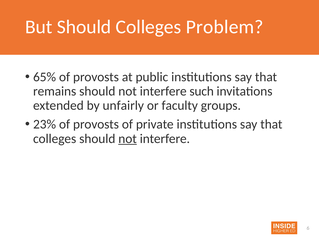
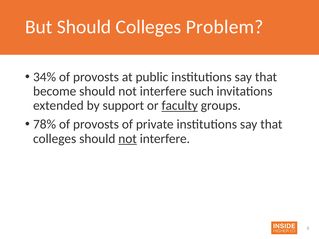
65%: 65% -> 34% (45, 77)
remains: remains -> become (55, 91)
unfairly: unfairly -> support (123, 106)
faculty underline: none -> present (180, 106)
23%: 23% -> 78% (45, 124)
